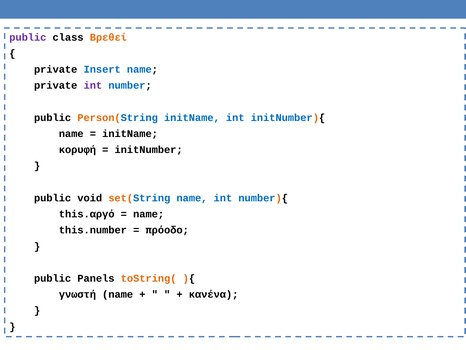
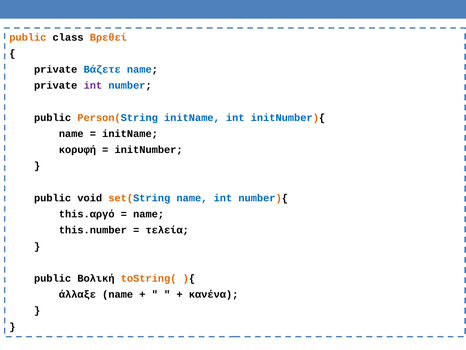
public colour: purple -> orange (28, 37)
Insert: Insert -> Βάζετε (102, 69)
πρόοδο: πρόοδο -> τελεία (167, 230)
Panels: Panels -> Βολική (96, 278)
γνωστή: γνωστή -> άλλαξε (77, 294)
